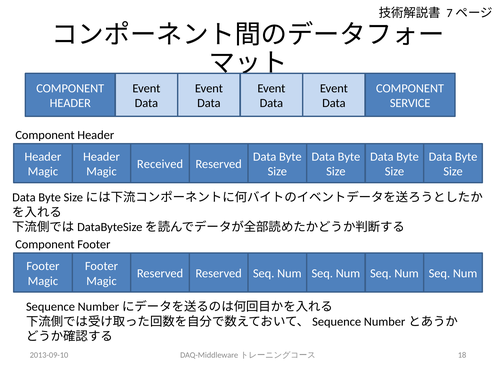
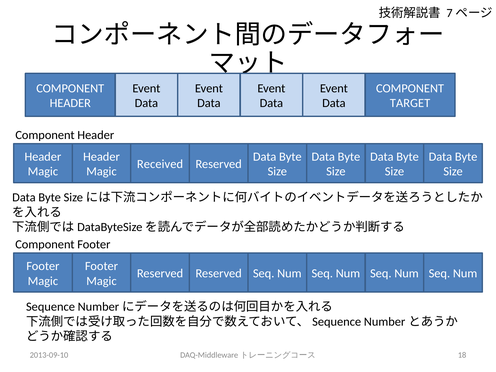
SERVICE: SERVICE -> TARGET (410, 103)
